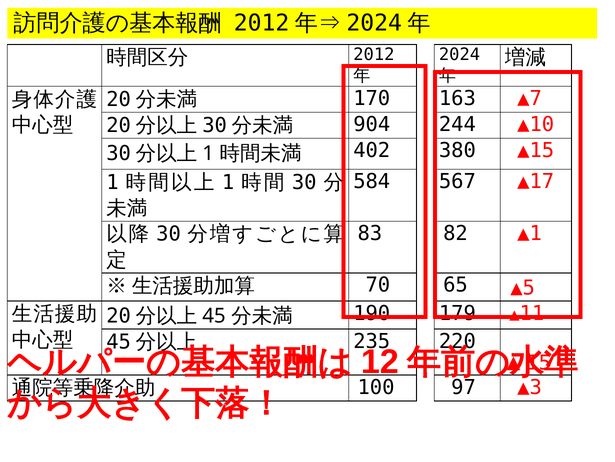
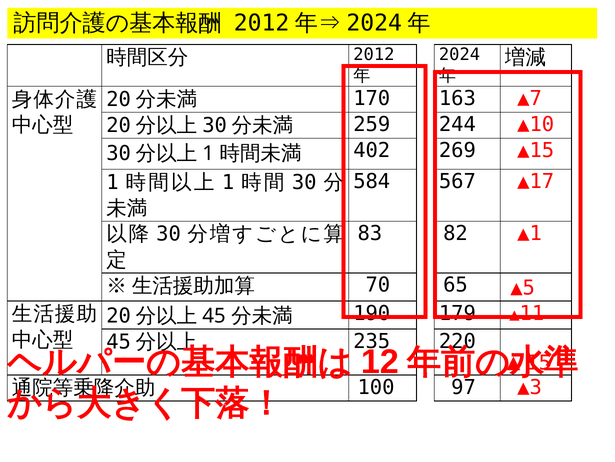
904: 904 -> 259 (372, 124)
380: 380 -> 269 (457, 150)
